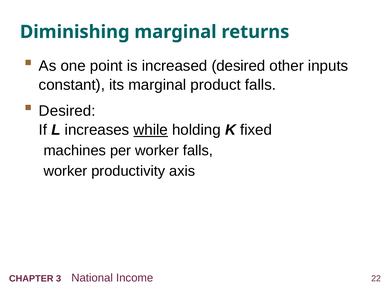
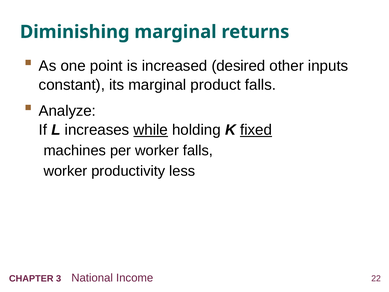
Desired: Desired -> Analyze (67, 111)
fixed underline: none -> present (256, 130)
axis: axis -> less (182, 171)
